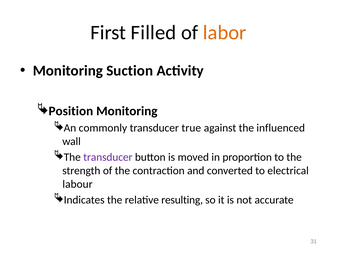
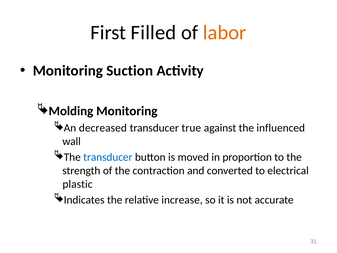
Position: Position -> Molding (71, 111)
commonly: commonly -> decreased (103, 128)
transducer colour: purple -> blue (108, 157)
labour: labour -> plastic (78, 184)
resulting: resulting -> increase (182, 200)
